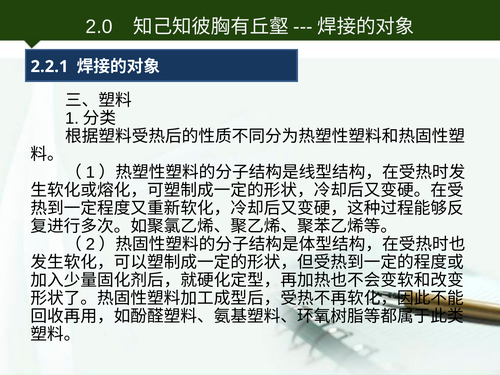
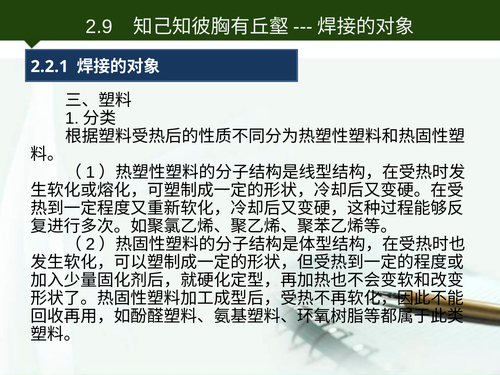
2.0: 2.0 -> 2.9 (99, 27)
